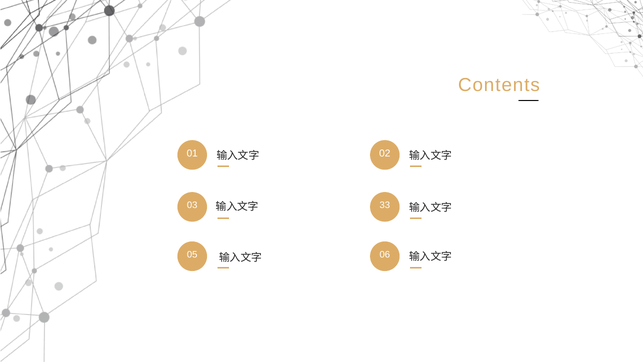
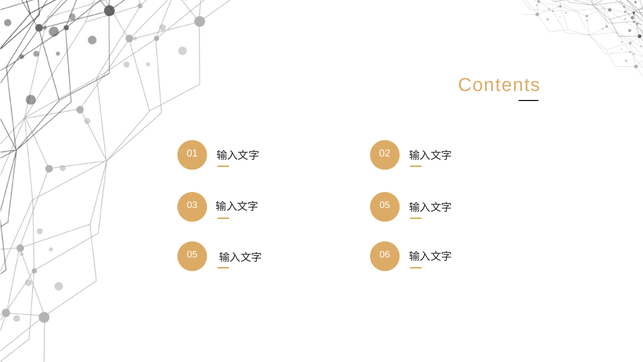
33: 33 -> 05 (385, 205)
